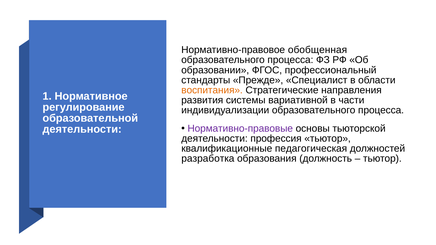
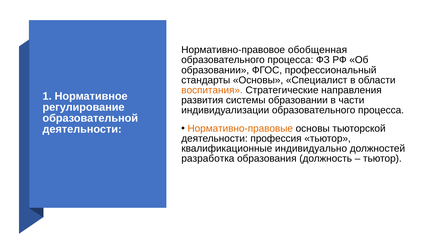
стандарты Прежде: Прежде -> Основы (258, 80)
системы вариативной: вариативной -> образовании (298, 100)
Нормативно-правовые colour: purple -> orange (240, 129)
педагогическая: педагогическая -> индивидуально (311, 149)
